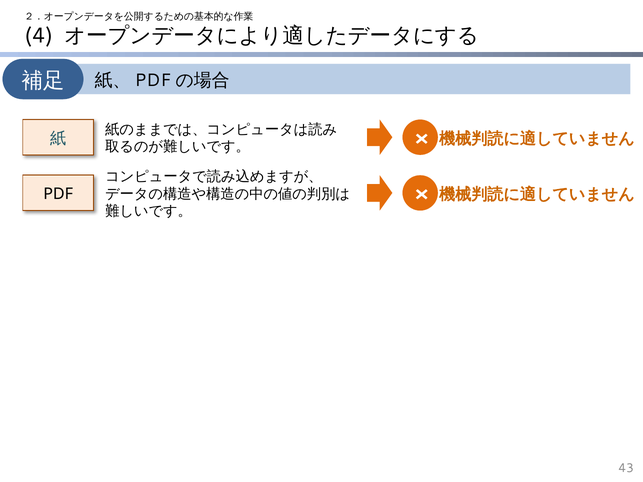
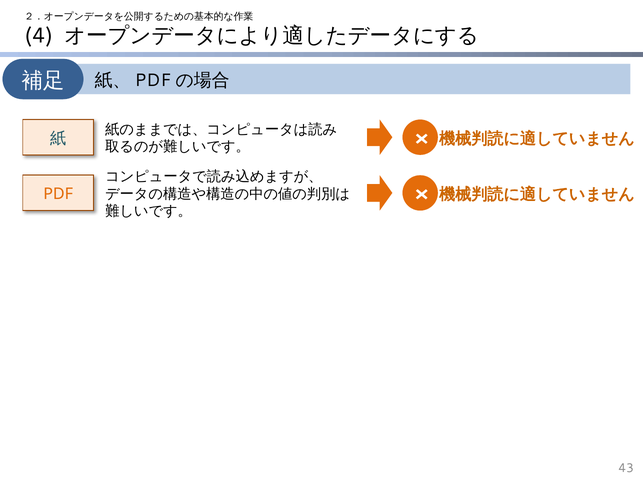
PDF colour: black -> orange (58, 194)
